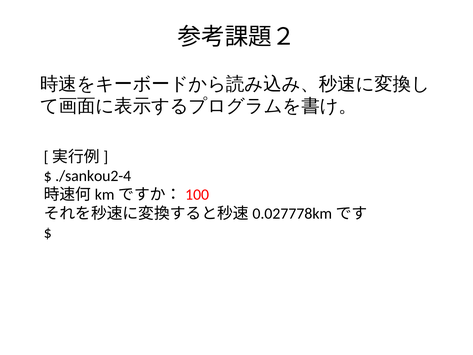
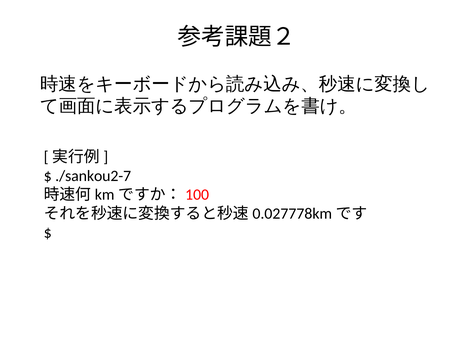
./sankou2-4: ./sankou2-4 -> ./sankou2-7 (93, 176)
